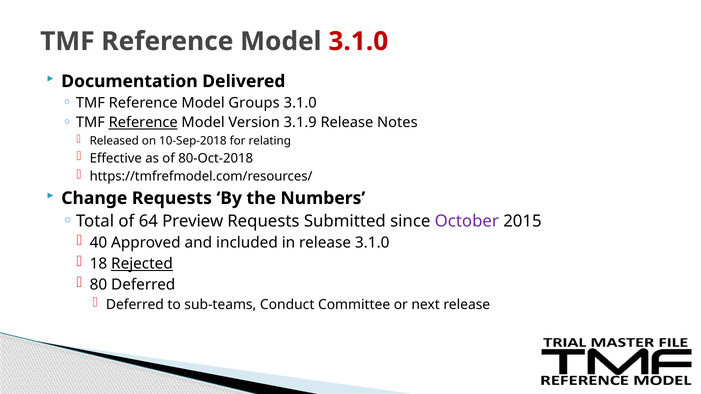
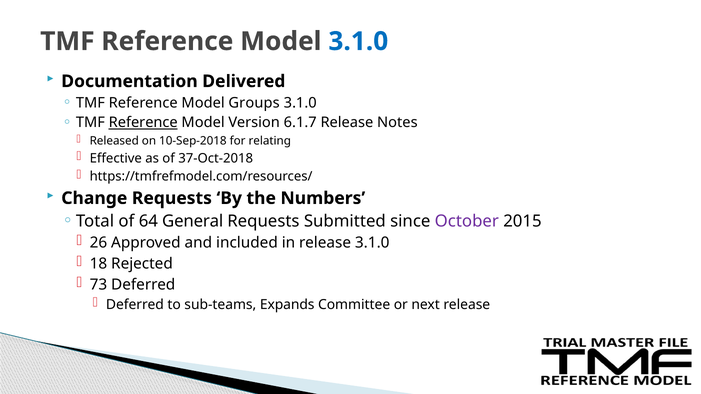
3.1.0 colour: red -> blue (358, 41)
3.1.9: 3.1.9 -> 6.1.7 (300, 123)
80-Oct-2018: 80-Oct-2018 -> 37-Oct-2018 (216, 158)
Preview: Preview -> General (193, 221)
40: 40 -> 26 (98, 243)
Rejected underline: present -> none (142, 264)
80: 80 -> 73 (98, 285)
Conduct: Conduct -> Expands (287, 305)
